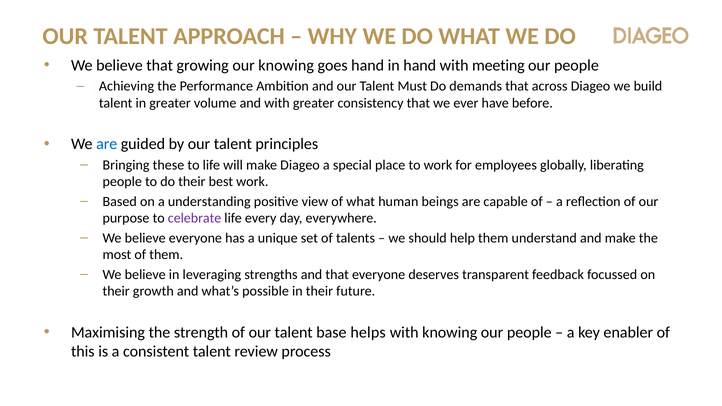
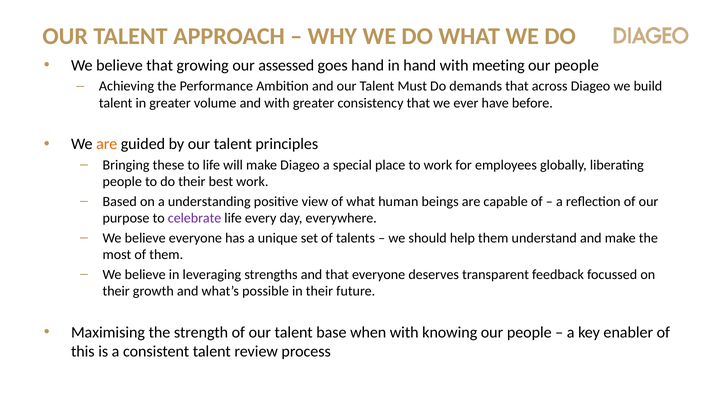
our knowing: knowing -> assessed (286, 66)
are colour: blue -> orange (107, 144)
helps: helps -> when (368, 332)
